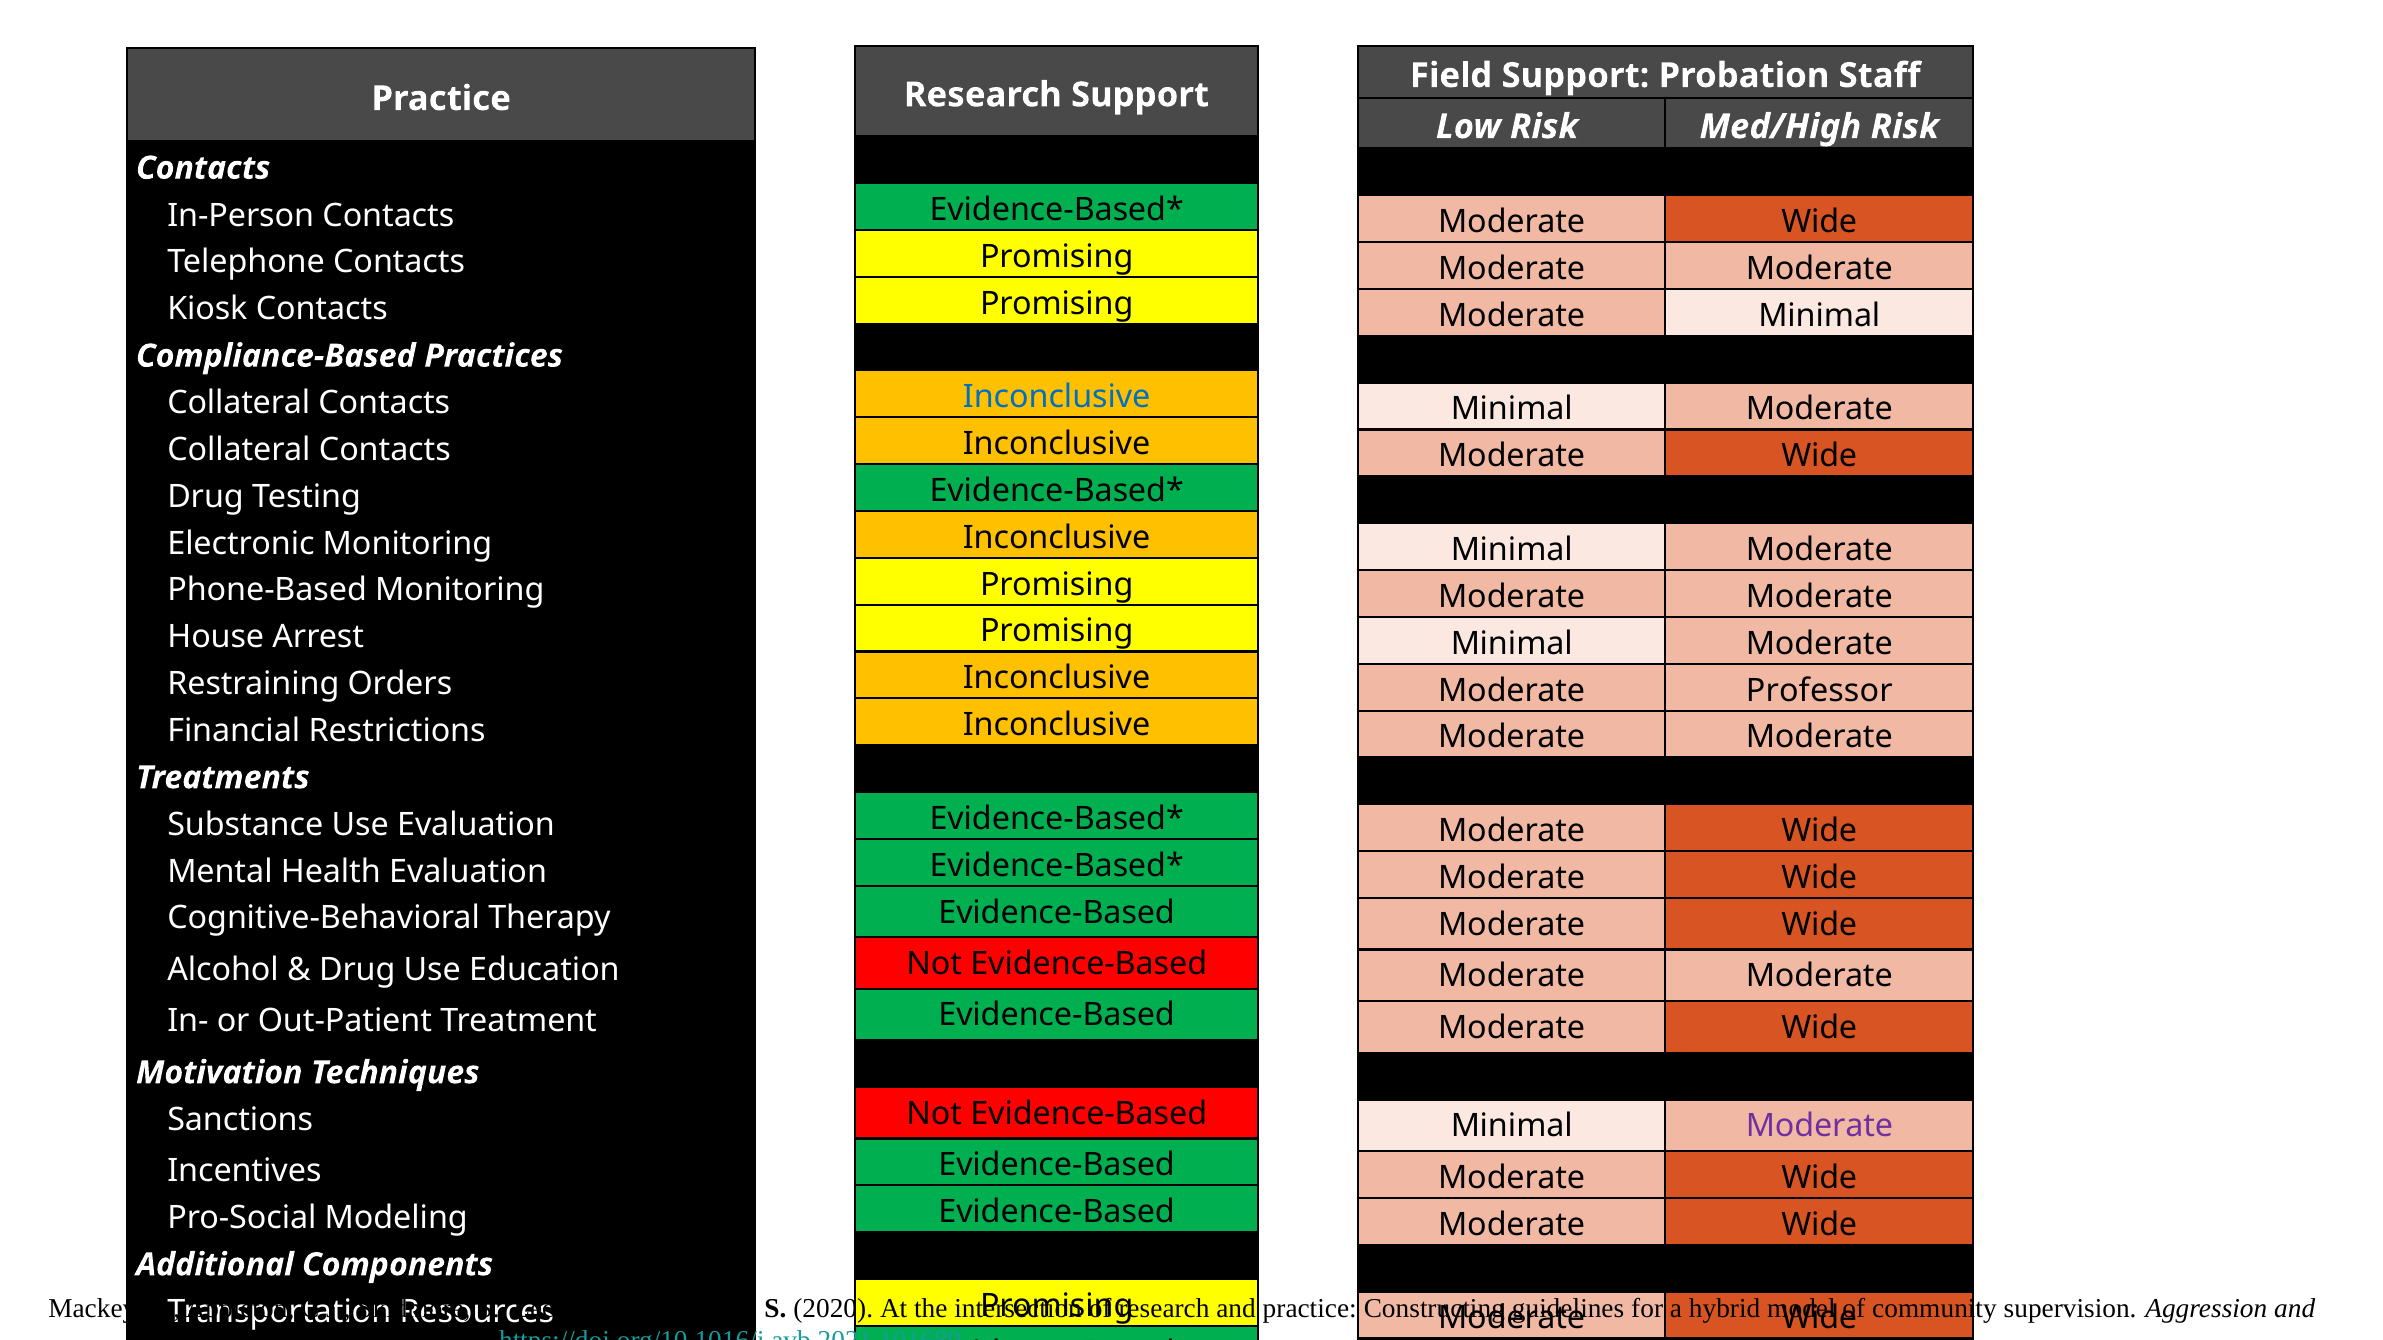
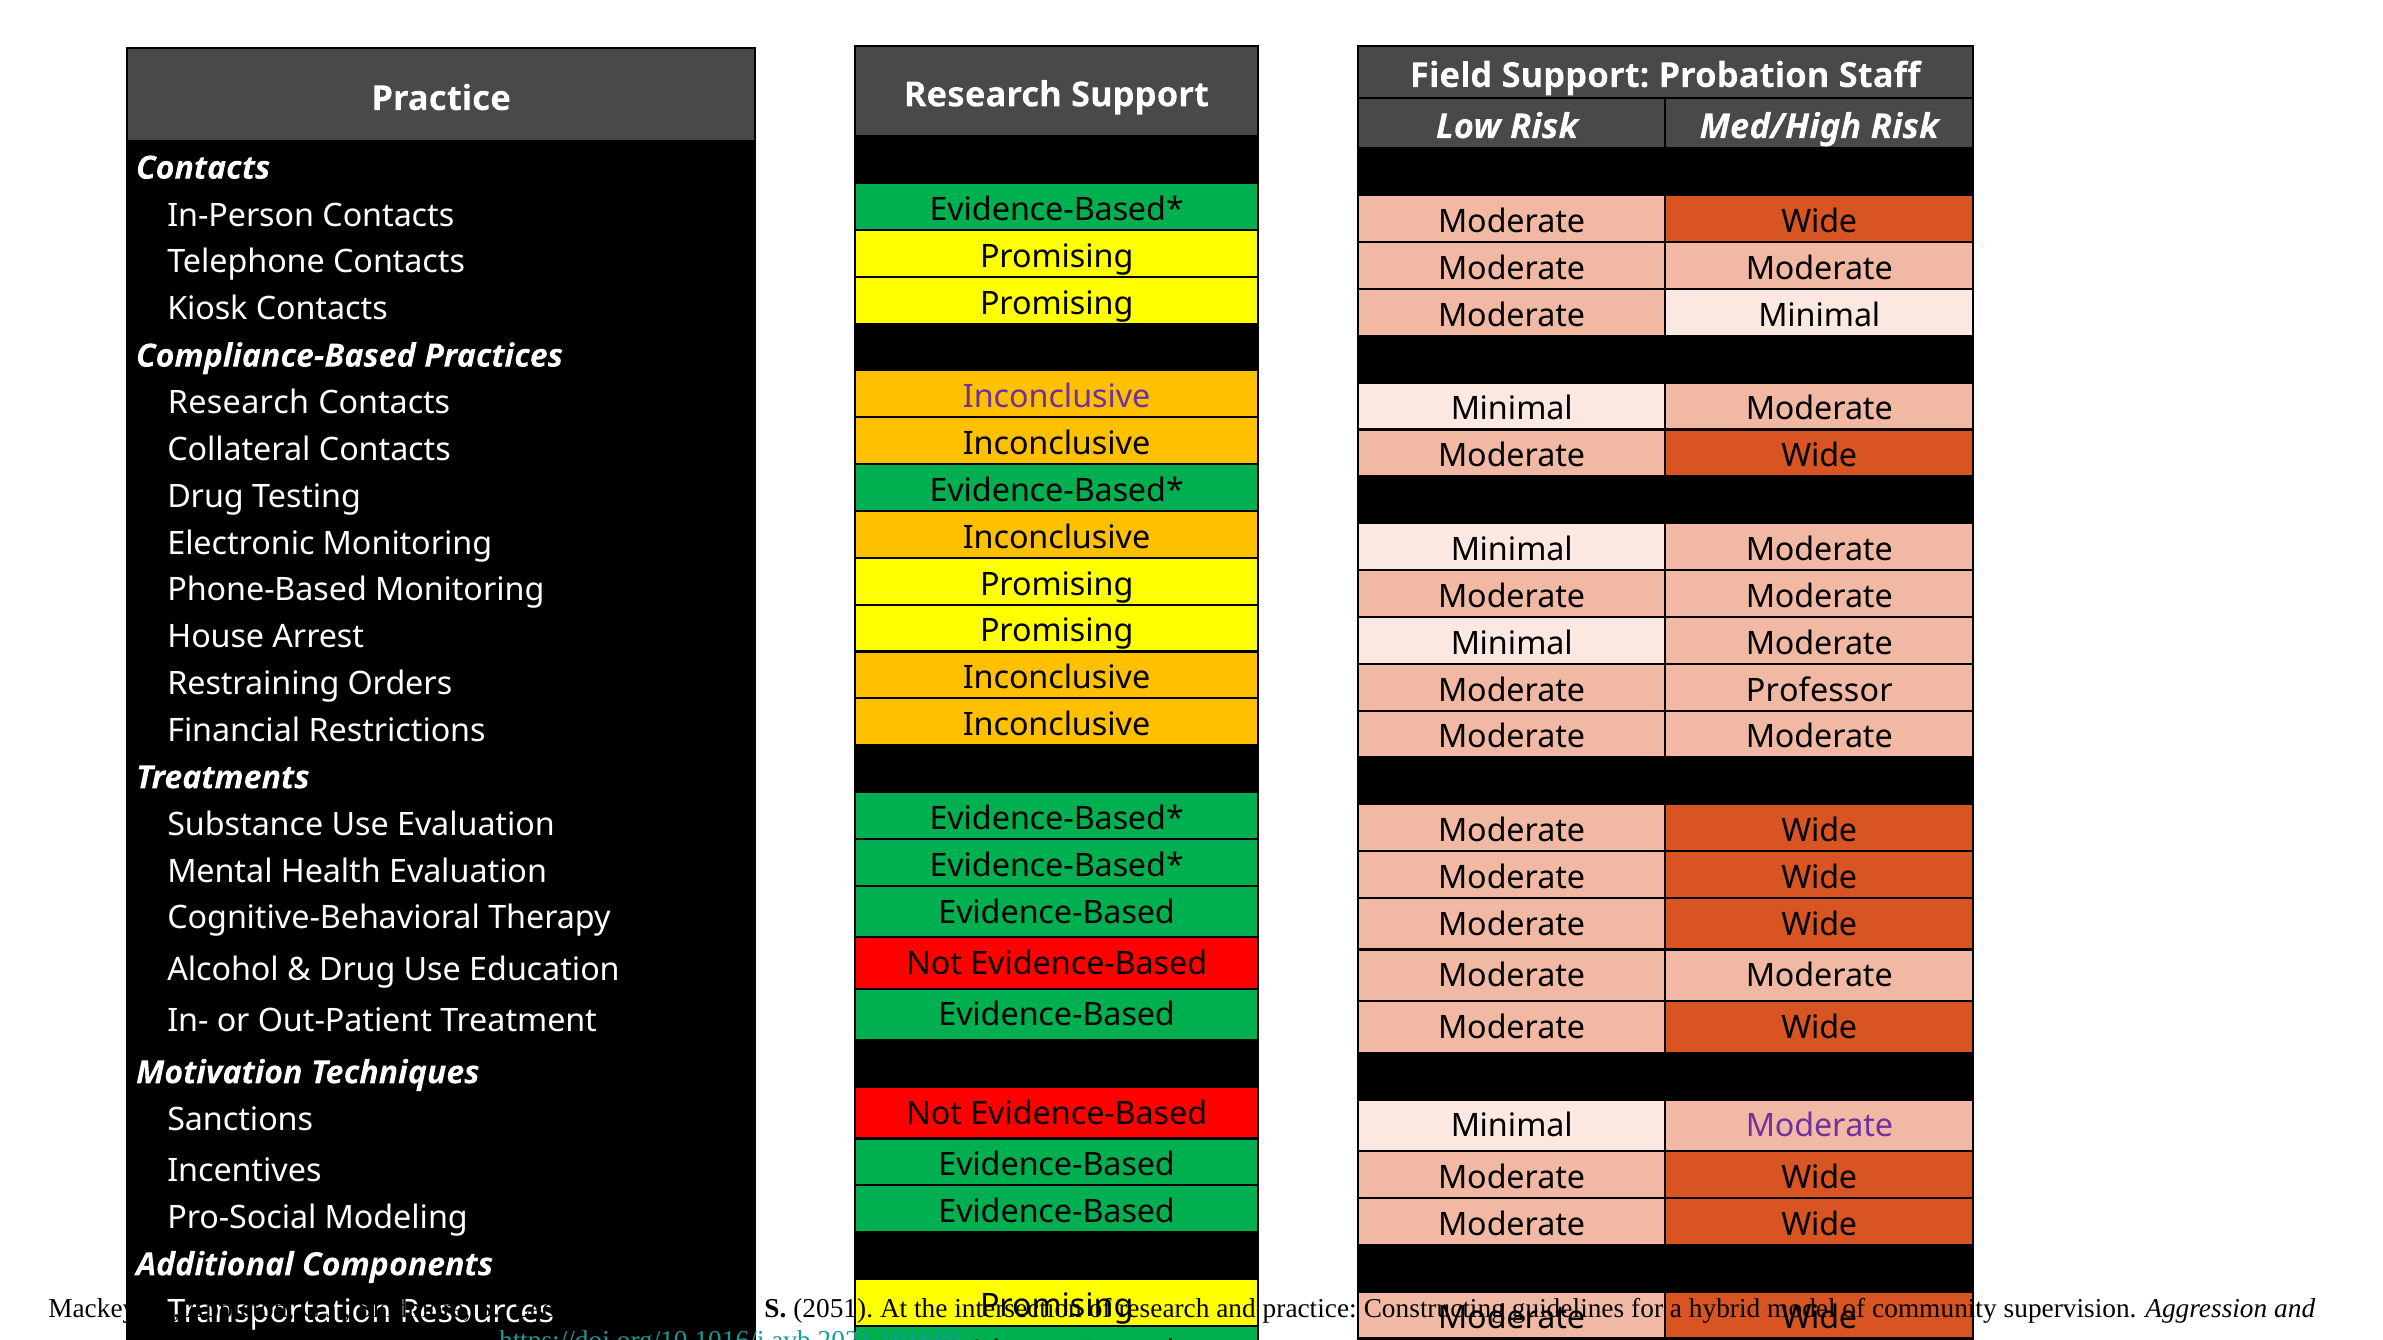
Inconclusive colour: blue -> purple (1057, 397)
Collateral: Collateral -> Research (239, 403)
2020: 2020 -> 2051 (833, 1309)
